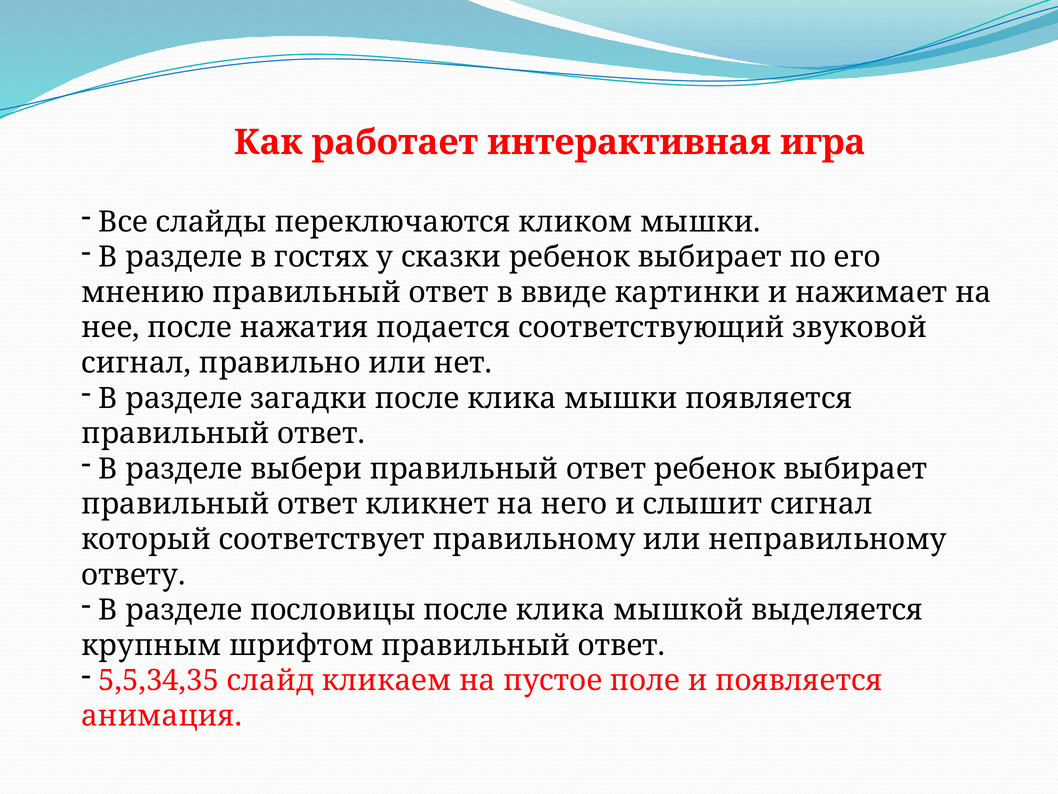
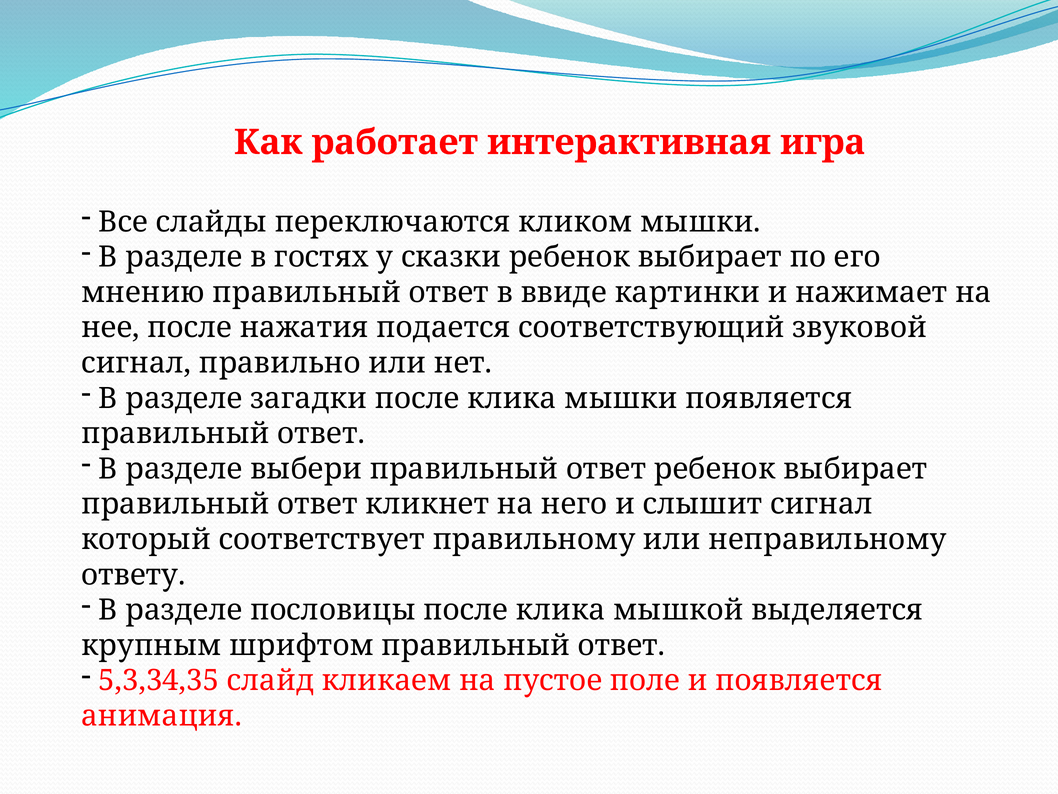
5,5,34,35: 5,5,34,35 -> 5,3,34,35 (159, 680)
